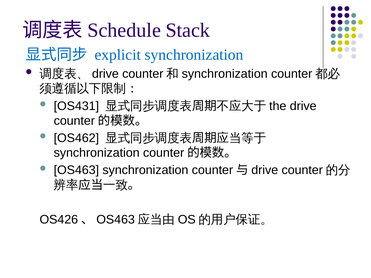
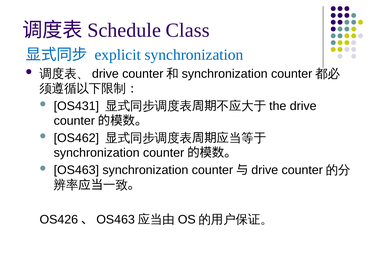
Stack: Stack -> Class (188, 30)
